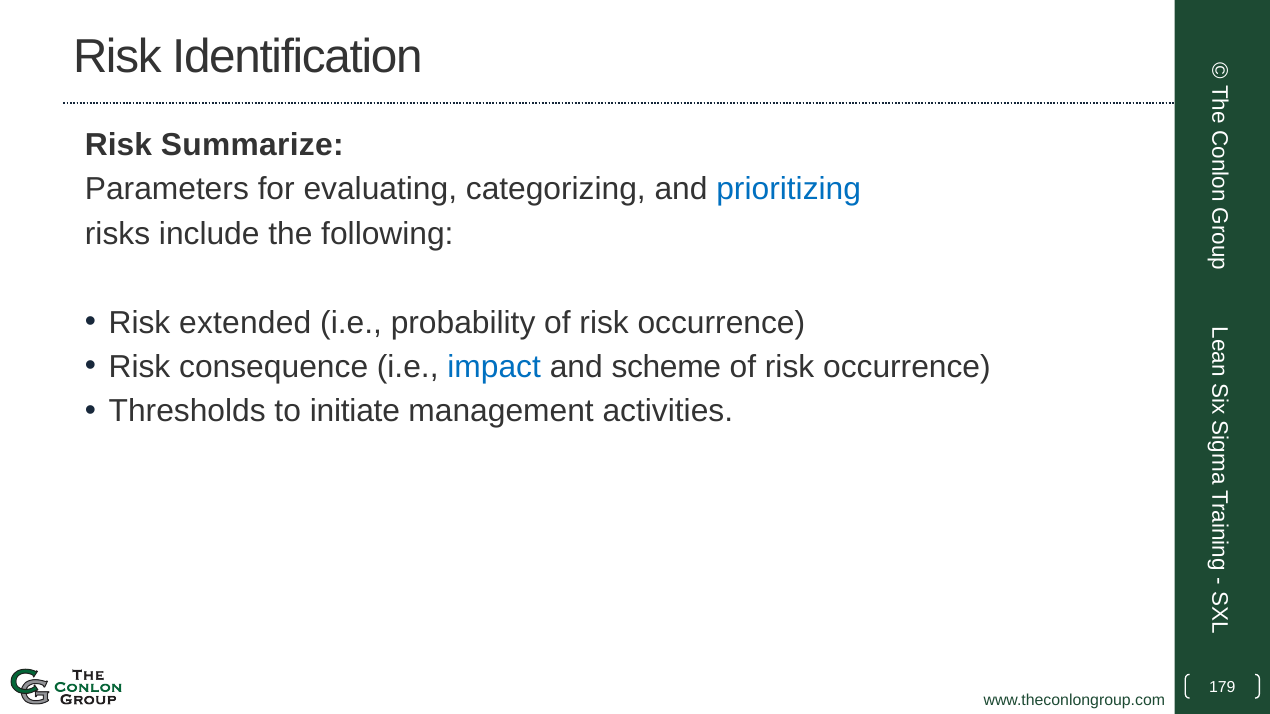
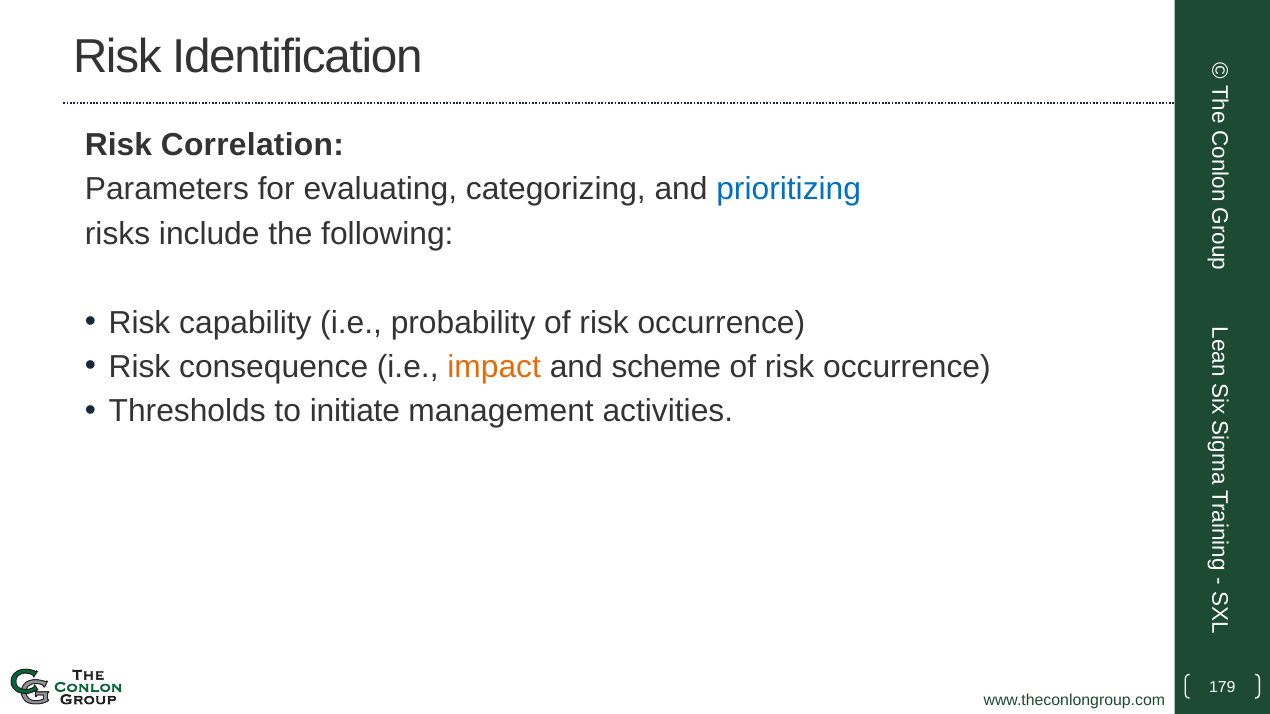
Summarize: Summarize -> Correlation (252, 145)
extended: extended -> capability (245, 323)
impact colour: blue -> orange (494, 367)
